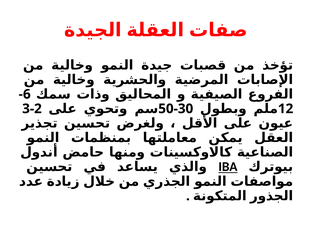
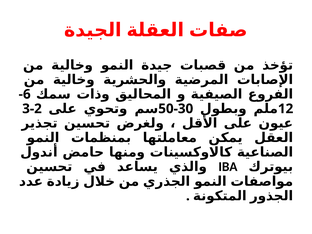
IBA underline: present -> none (228, 167)
